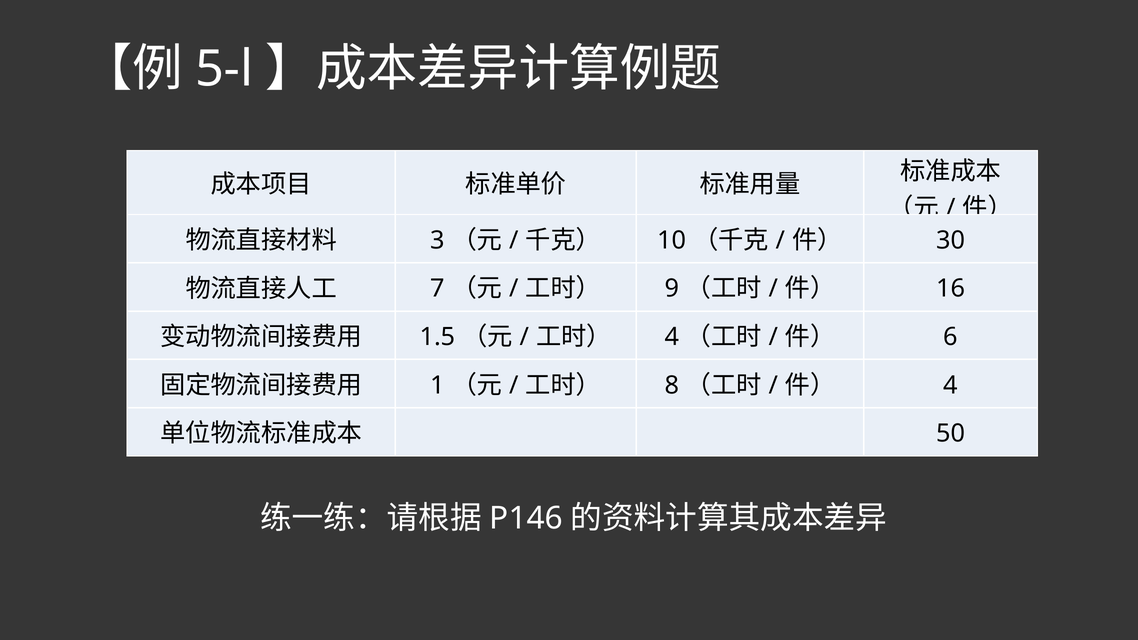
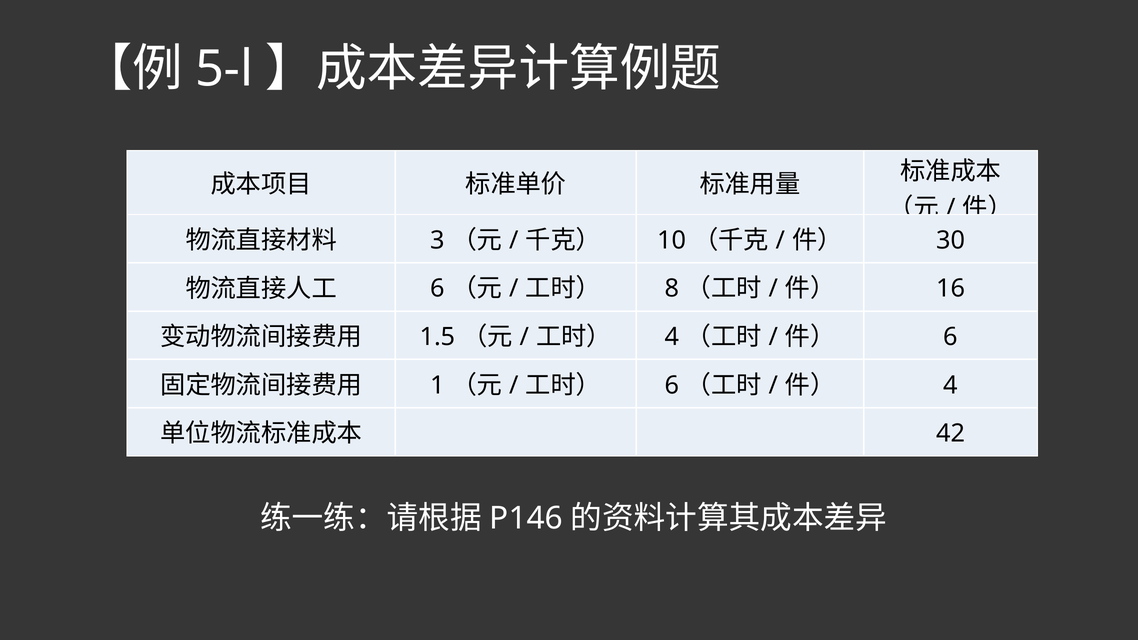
7: 7 -> 6 (438, 289)
9: 9 -> 8 (672, 289)
8: 8 -> 6 (672, 385)
50: 50 -> 42 (951, 434)
